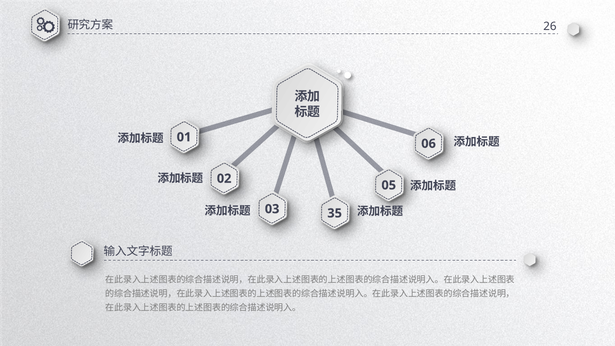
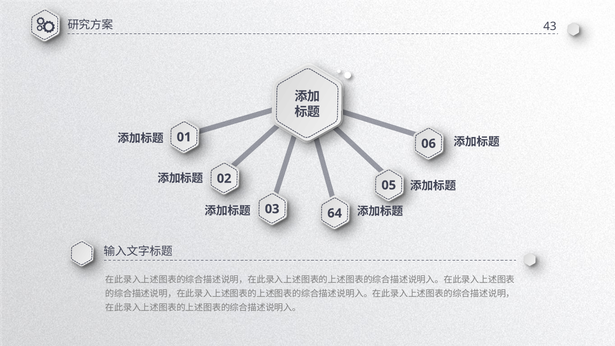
26: 26 -> 43 (550, 26)
35: 35 -> 64 (335, 213)
